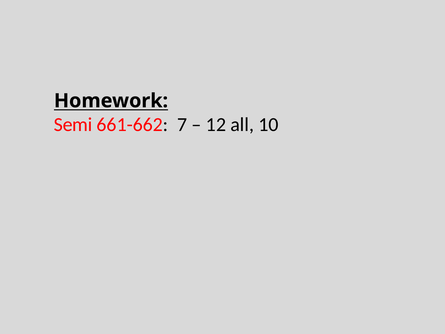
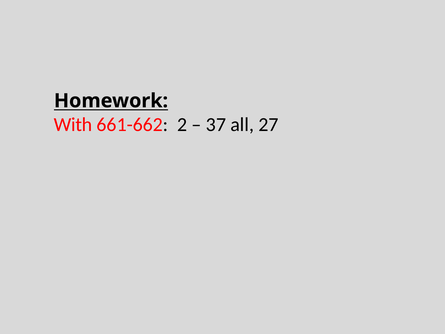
Semi: Semi -> With (73, 124)
7: 7 -> 2 (182, 124)
12: 12 -> 37 (216, 124)
10: 10 -> 27 (268, 124)
